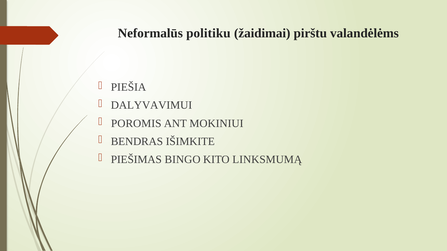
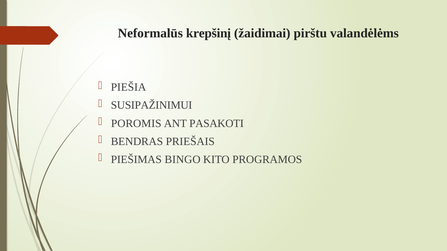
politiku: politiku -> krepšinį (208, 33)
DALYVAVIMUI: DALYVAVIMUI -> SUSIPAŽINIMUI (152, 105)
MOKINIUI: MOKINIUI -> PASAKOTI (217, 124)
IŠIMKITE: IŠIMKITE -> PRIEŠAIS (190, 142)
LINKSMUMĄ: LINKSMUMĄ -> PROGRAMOS (267, 160)
